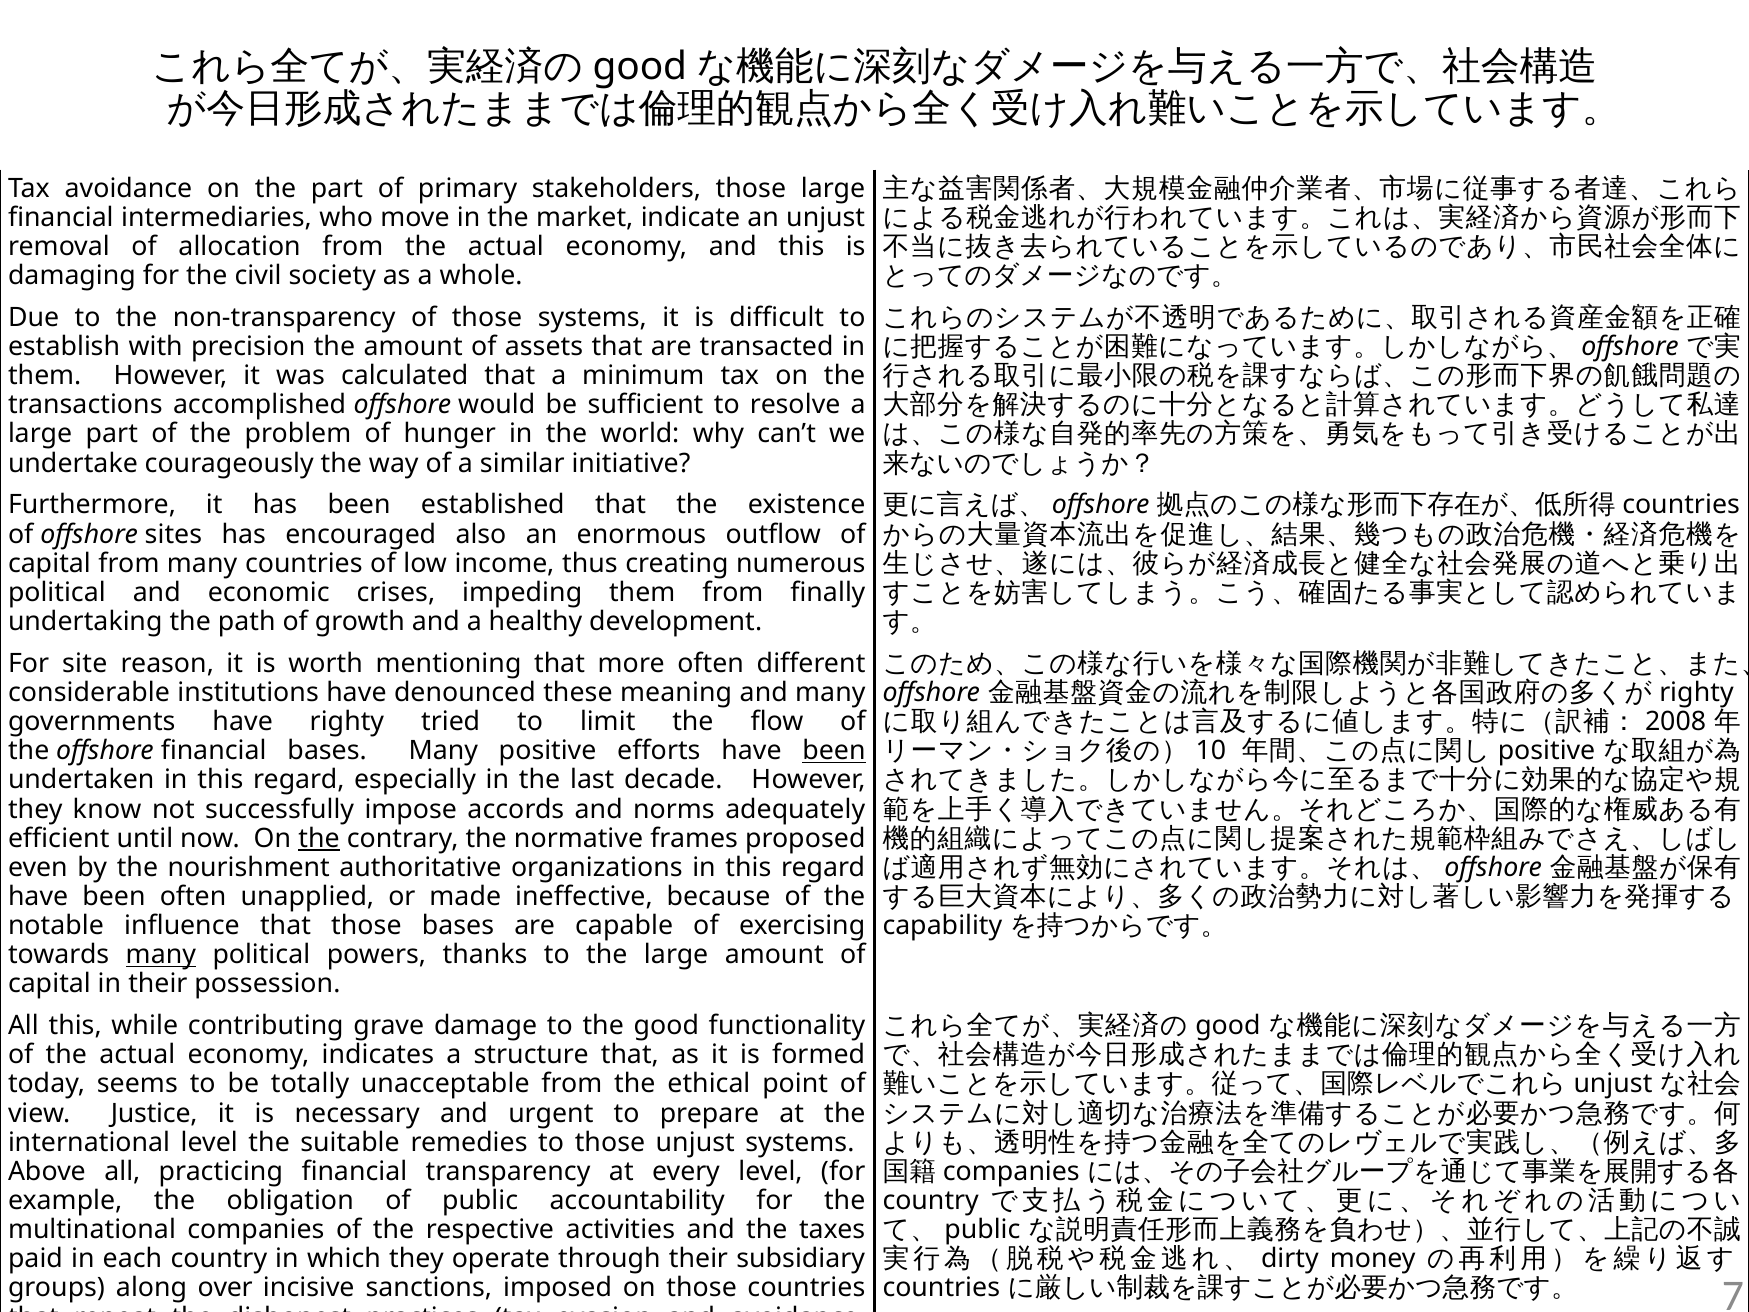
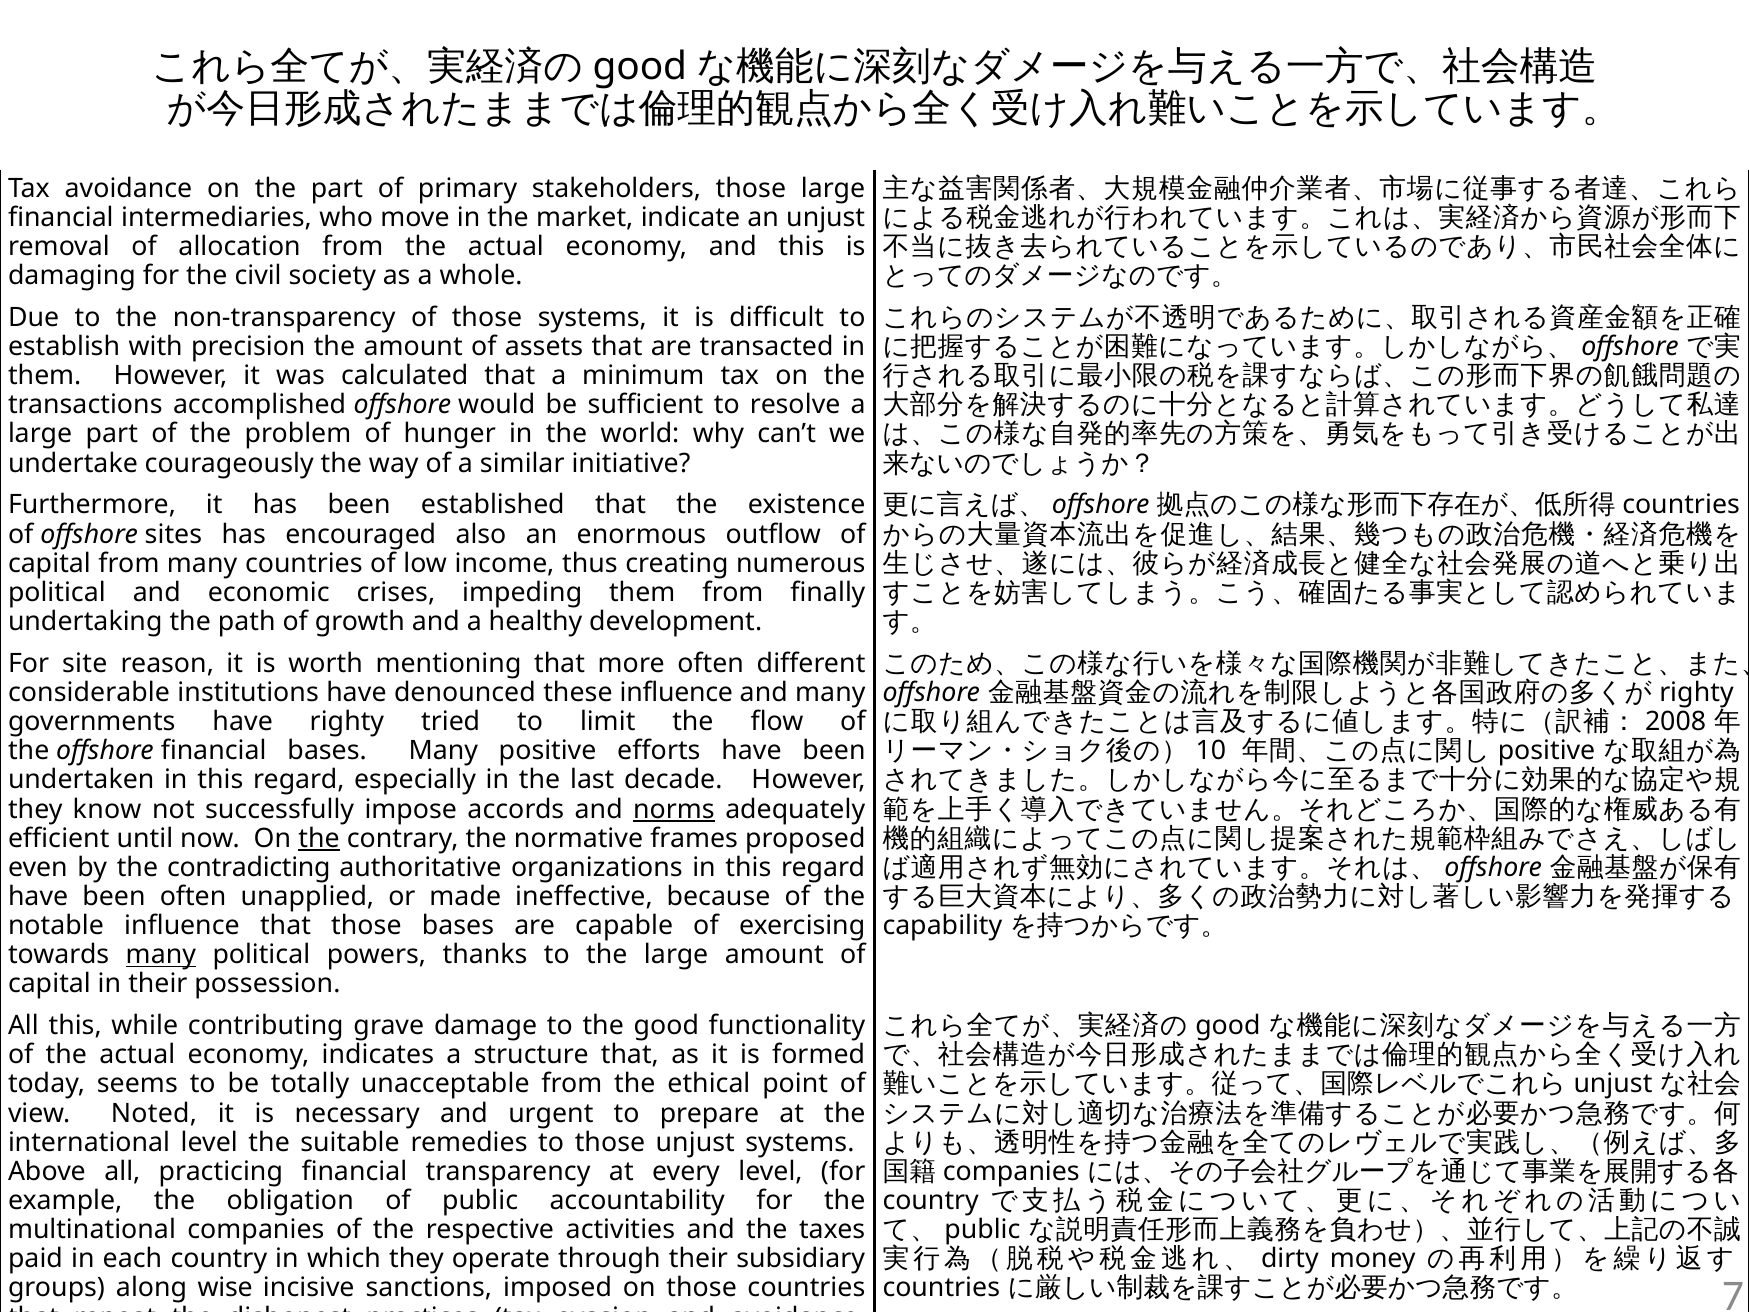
these meaning: meaning -> influence (676, 693)
been underline: present -> none (834, 751)
norms underline: none -> present (674, 809)
nourishment: nourishment -> contradicting (249, 867)
Justice: Justice -> Noted (154, 1113)
over: over -> wise (225, 1288)
